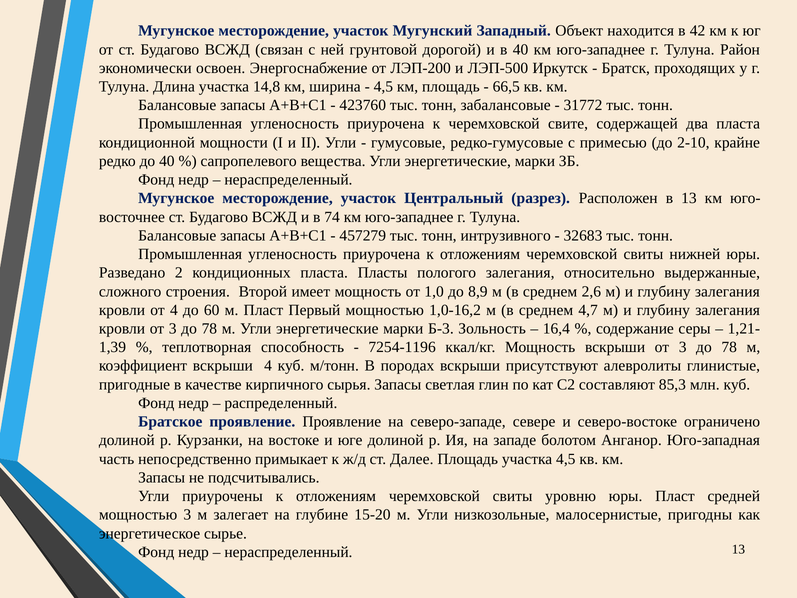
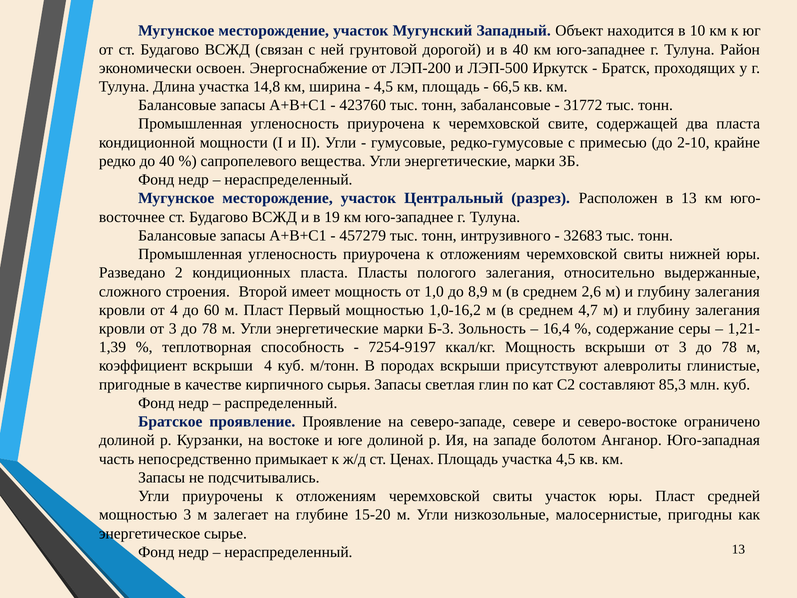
42: 42 -> 10 (698, 31)
74: 74 -> 19 (332, 217)
7254-1196: 7254-1196 -> 7254-9197 (402, 347)
Далее: Далее -> Ценах (412, 459)
свиты уровню: уровню -> участок (571, 496)
